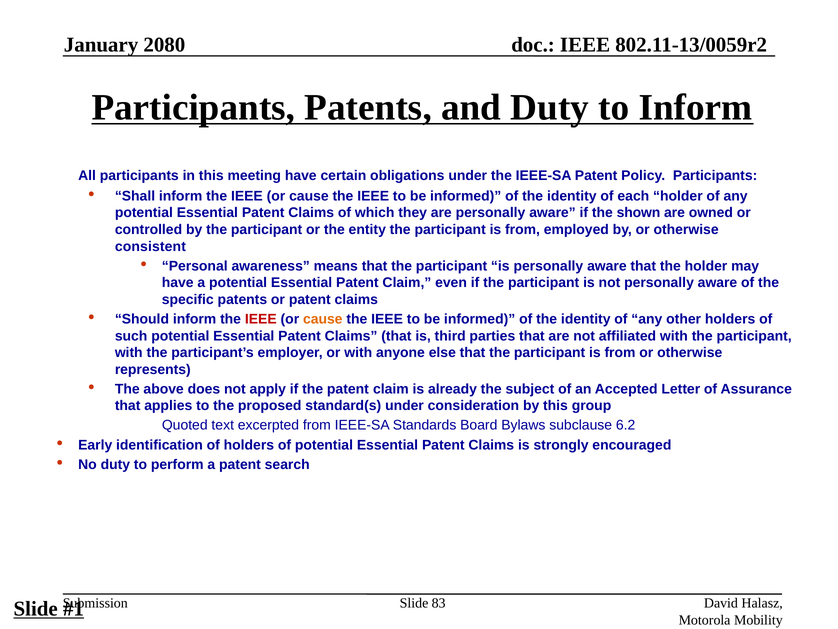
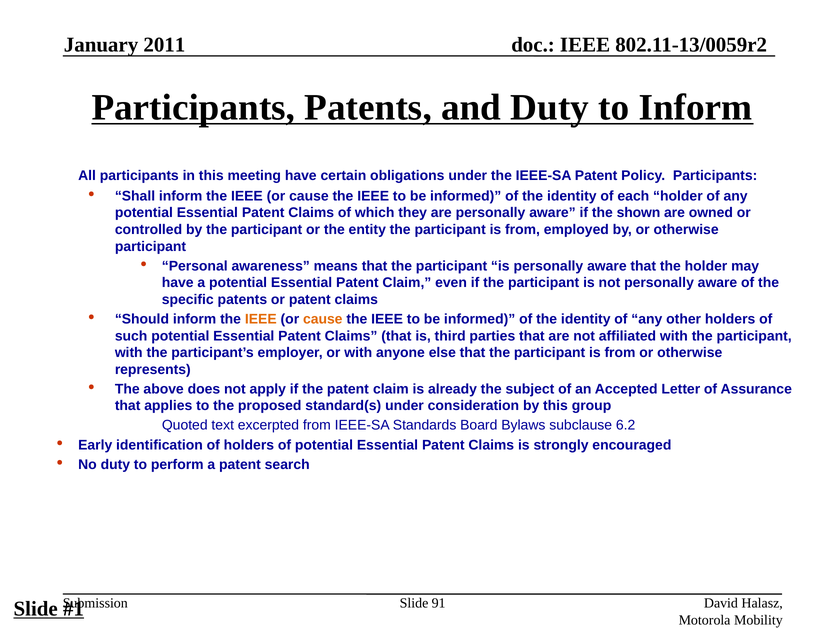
2080: 2080 -> 2011 (164, 45)
consistent: consistent -> participant (150, 246)
IEEE colour: red -> orange (261, 319)
83: 83 -> 91 (439, 603)
